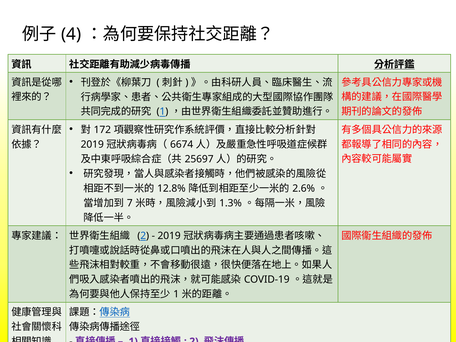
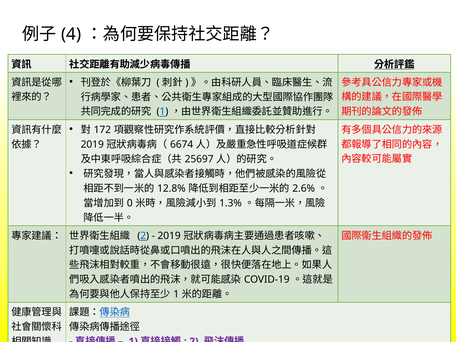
7: 7 -> 0 (130, 203)
